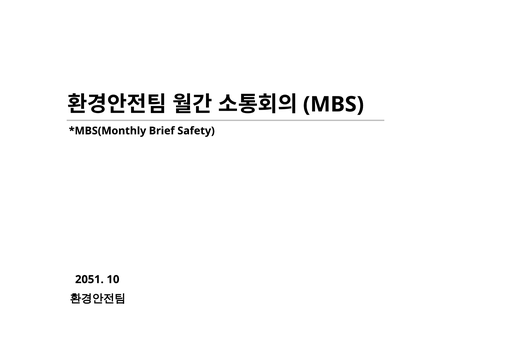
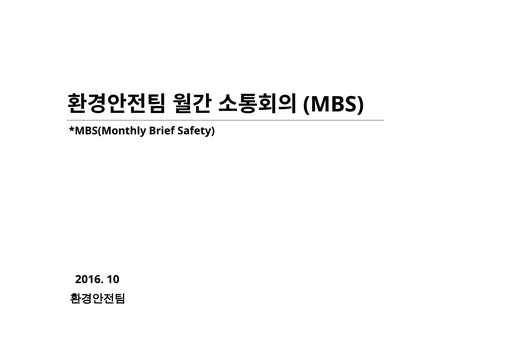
2051: 2051 -> 2016 (89, 280)
